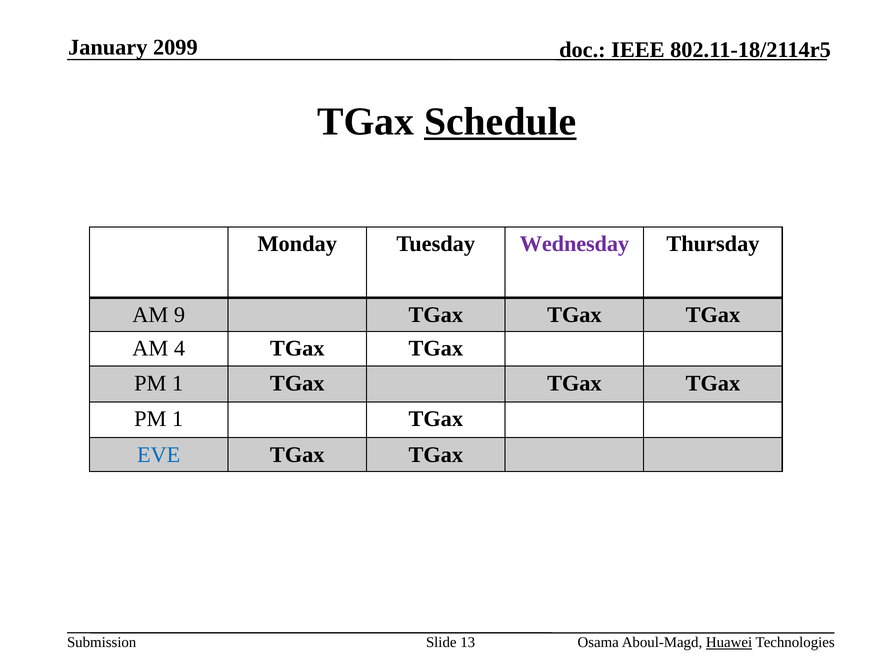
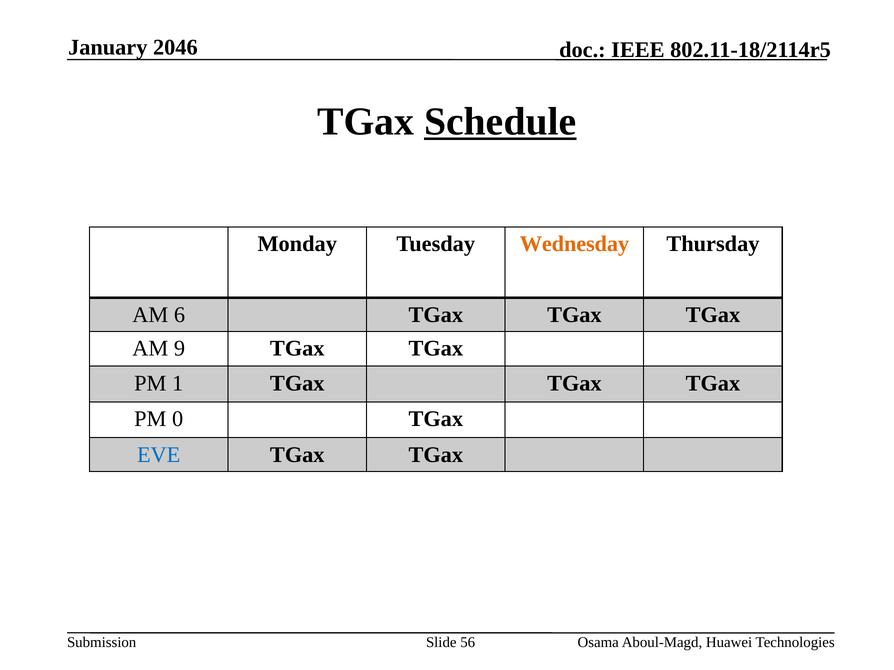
2099: 2099 -> 2046 (175, 47)
Wednesday colour: purple -> orange (574, 244)
9: 9 -> 6 (179, 315)
4: 4 -> 9 (179, 349)
1: 1 -> 0 (178, 419)
13: 13 -> 56 (468, 643)
Huawei underline: present -> none (729, 643)
